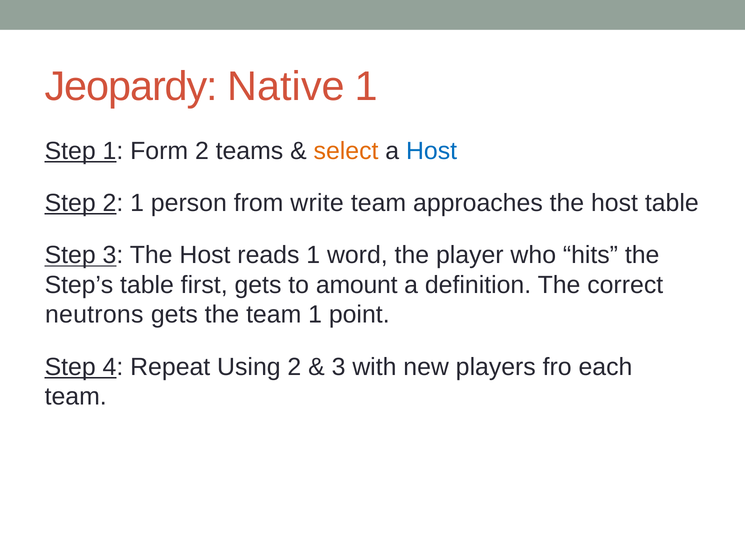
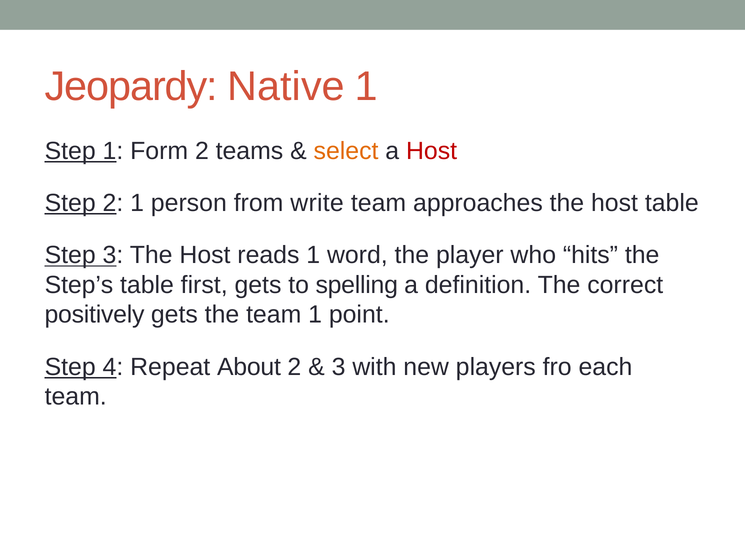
Host colour: blue -> red (432, 151)
amount: amount -> spelling (357, 285)
neutrons: neutrons -> positively (94, 315)
Using: Using -> About (249, 367)
